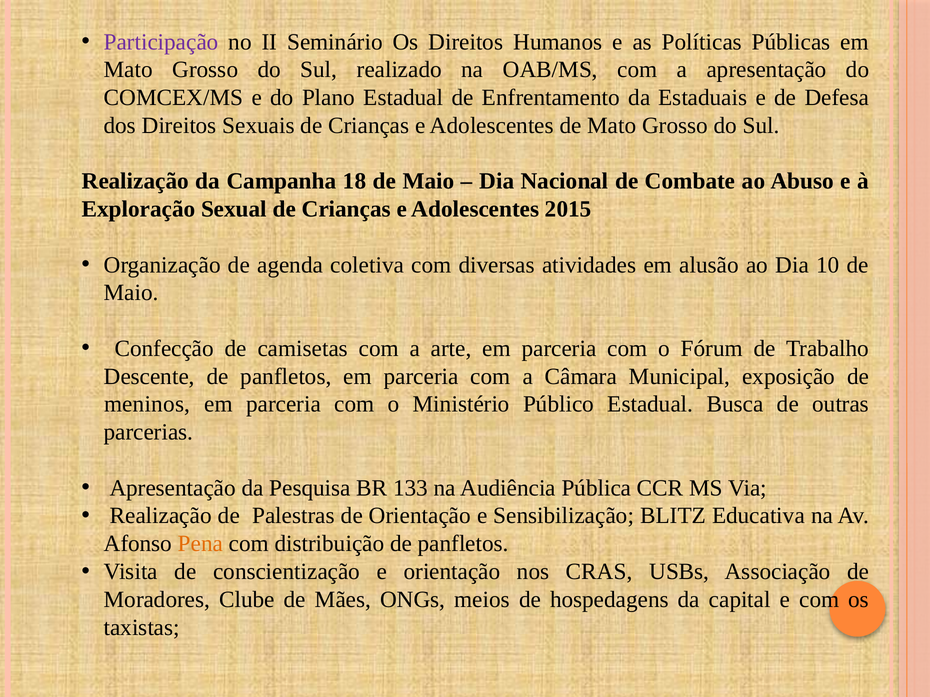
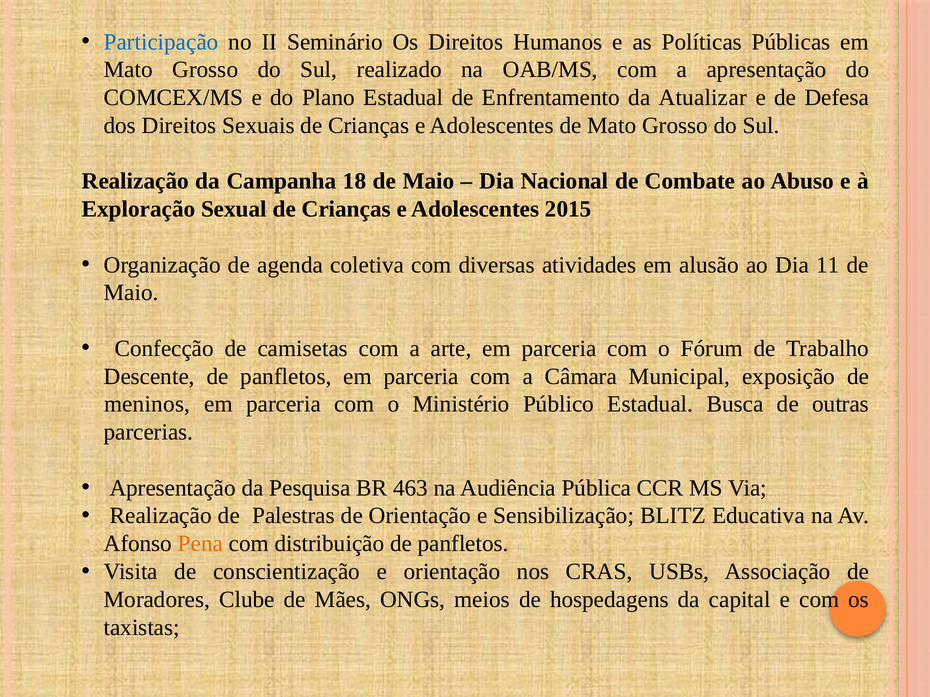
Participação colour: purple -> blue (161, 42)
Estaduais: Estaduais -> Atualizar (703, 98)
10: 10 -> 11 (828, 265)
133: 133 -> 463 (411, 488)
